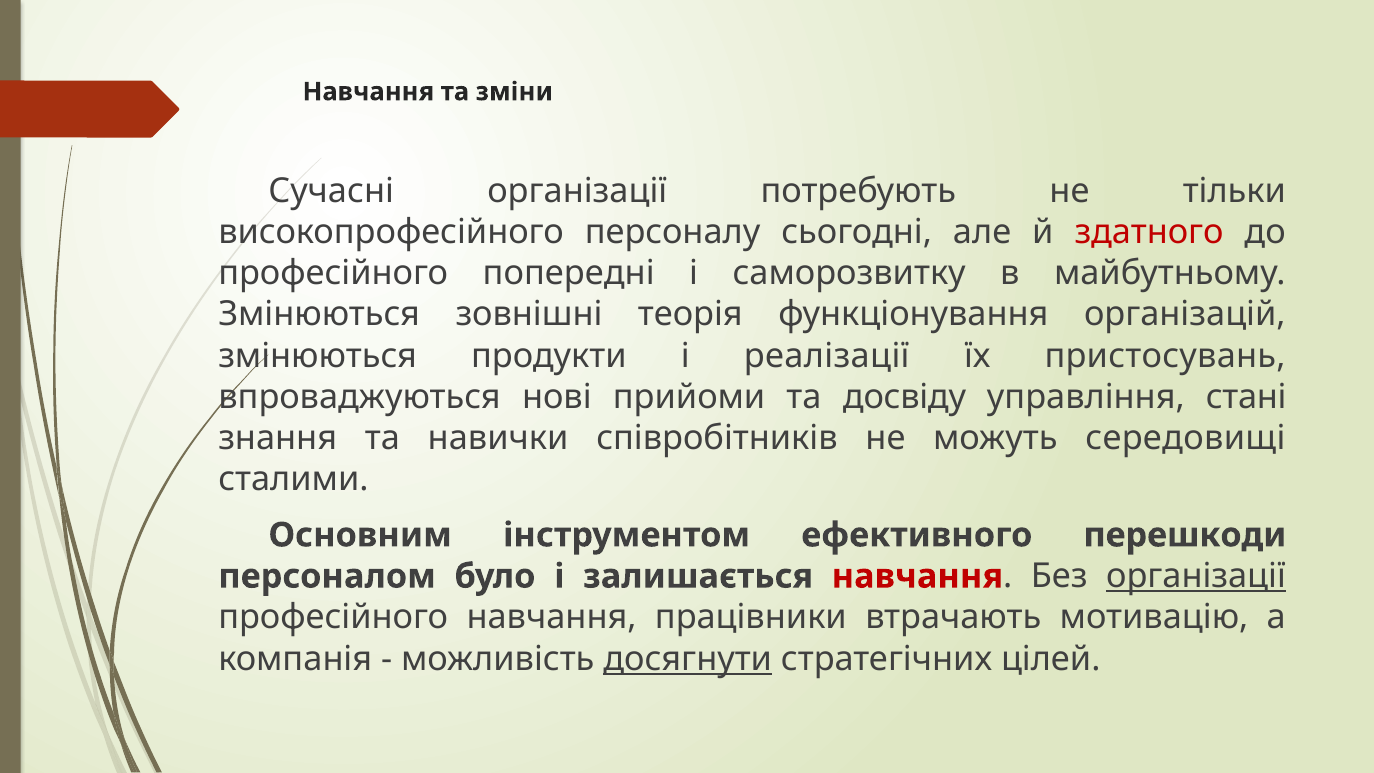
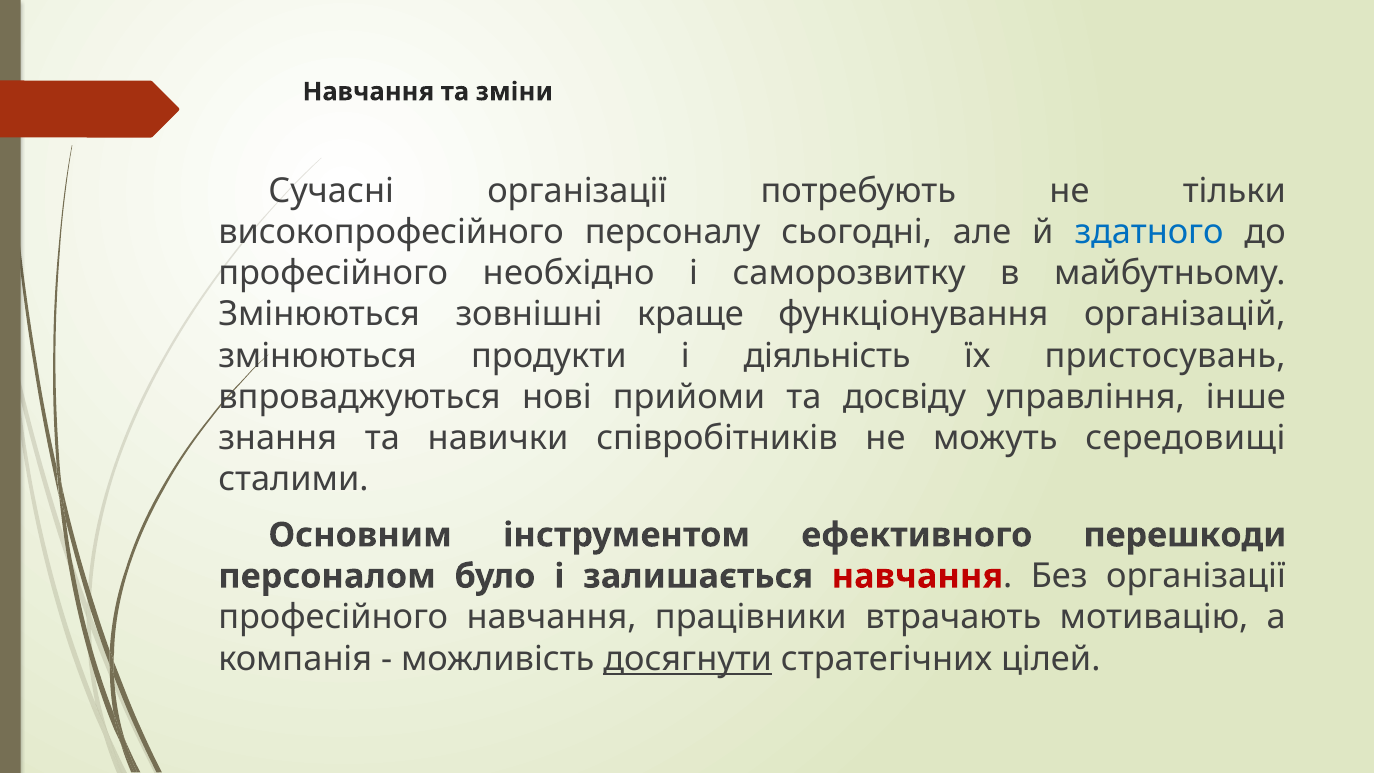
здатного colour: red -> blue (1149, 232)
попередні: попередні -> необхідно (569, 273)
теорія: теорія -> краще (691, 315)
реалізації: реалізації -> діяльність (827, 356)
стані: стані -> інше (1246, 397)
організації underline: present -> none (1196, 576)
